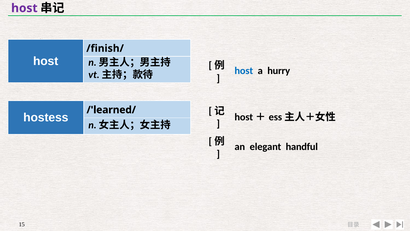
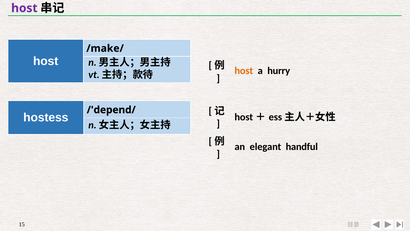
/finish/: /finish/ -> /make/ (105, 48)
host colour: blue -> orange (244, 71)
/'learned/: /'learned/ -> /'depend/ (111, 110)
